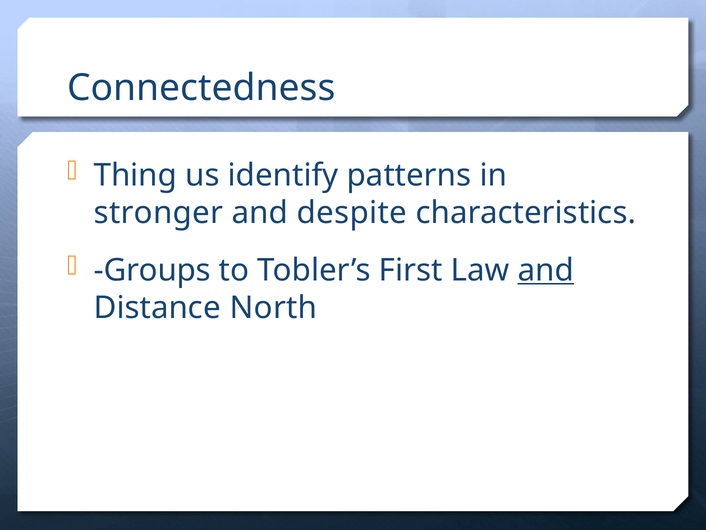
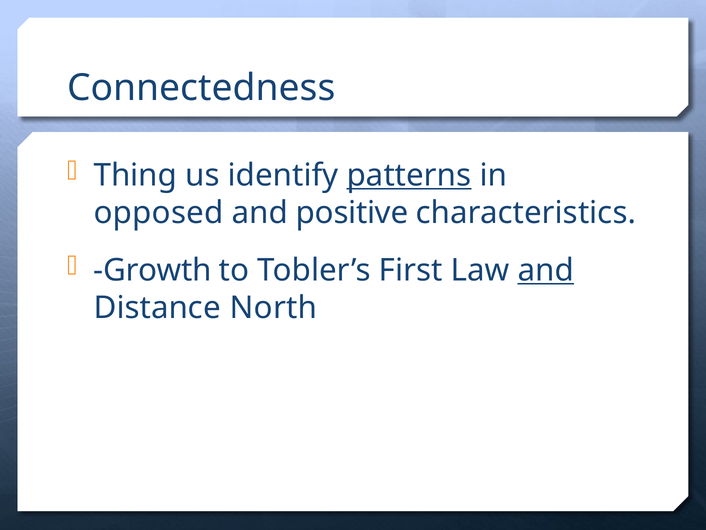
patterns underline: none -> present (409, 175)
stronger: stronger -> opposed (159, 213)
despite: despite -> positive (352, 213)
Groups: Groups -> Growth (152, 270)
